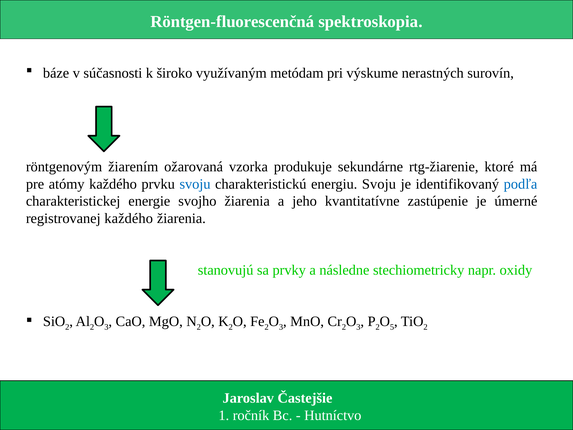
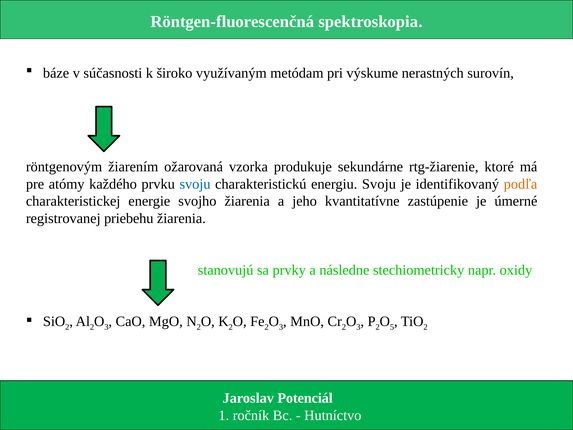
podľa colour: blue -> orange (521, 184)
registrovanej každého: každého -> priebehu (129, 218)
Častejšie: Častejšie -> Potenciál (305, 398)
